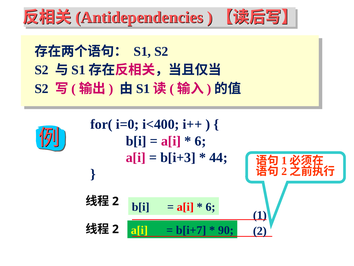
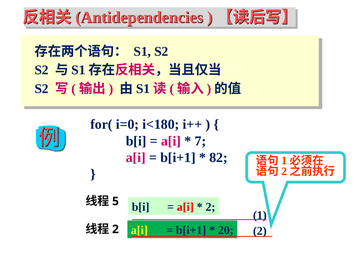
i<400: i<400 -> i<180 (161, 124)
6: 6 -> 7 (200, 141)
b[i+3: b[i+3 -> b[i+1 (178, 157)
44: 44 -> 82 (218, 157)
2: 2 -> 5 (115, 201)
6: 6 -> 2 (210, 207)
b[i+7: b[i+7 -> b[i+1 (191, 230)
90: 90 -> 20 (226, 230)
